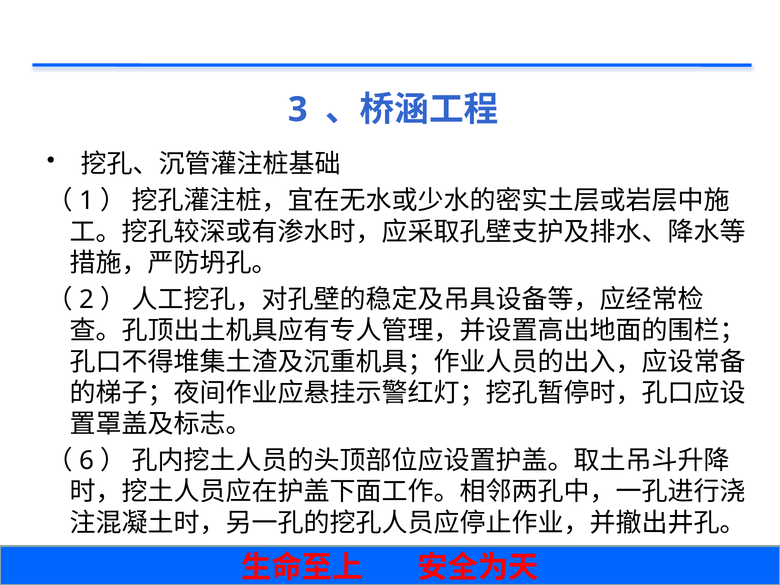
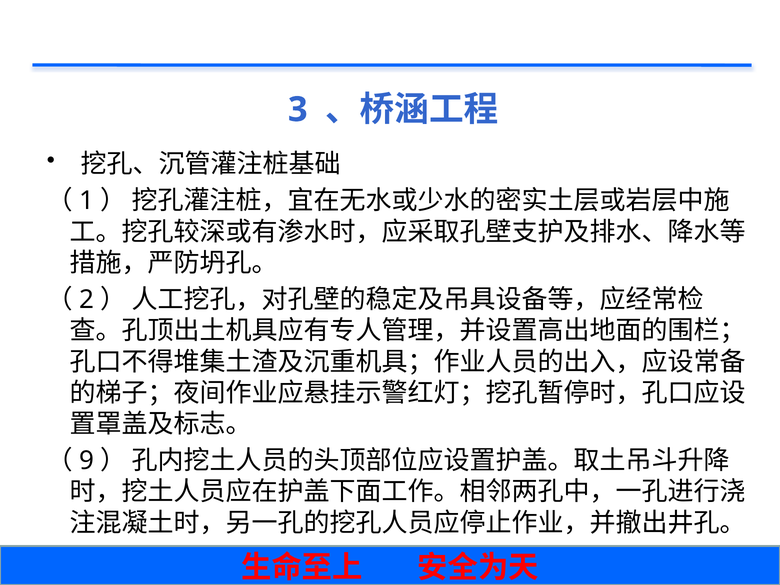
6: 6 -> 9 (86, 461)
